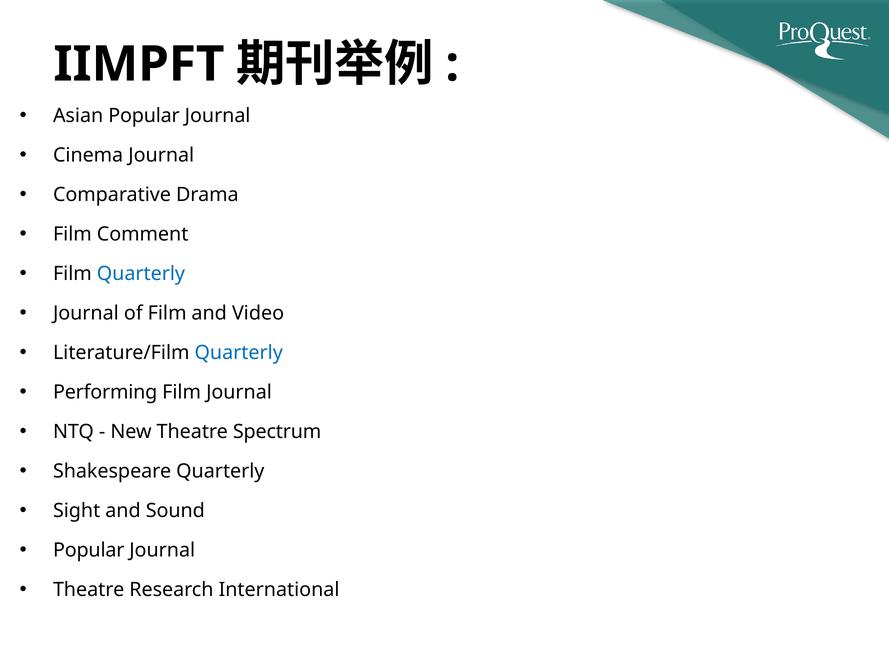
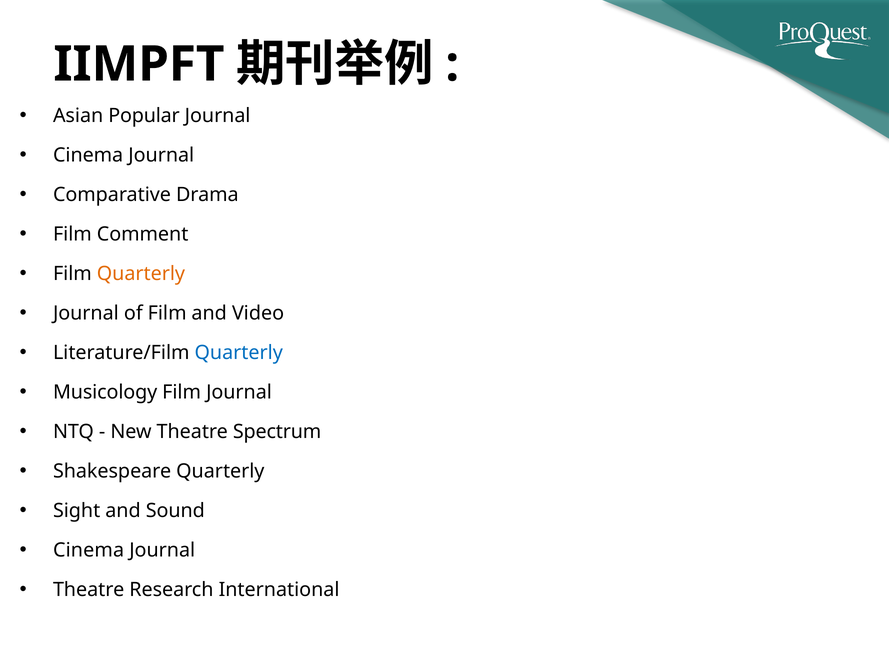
Quarterly colour: blue -> orange (141, 274)
Performing: Performing -> Musicology (105, 392)
Popular: Popular -> Cinema (89, 550)
